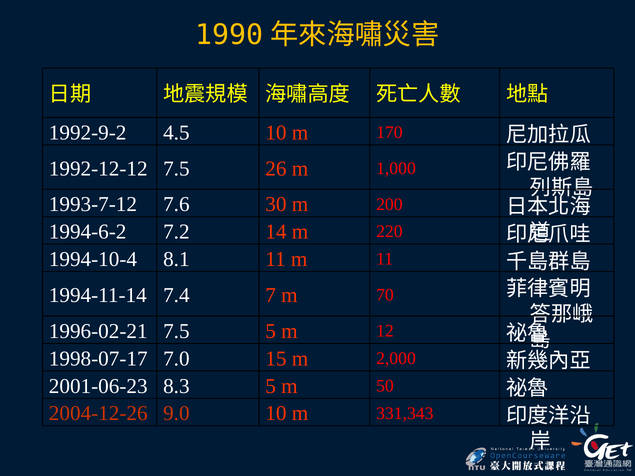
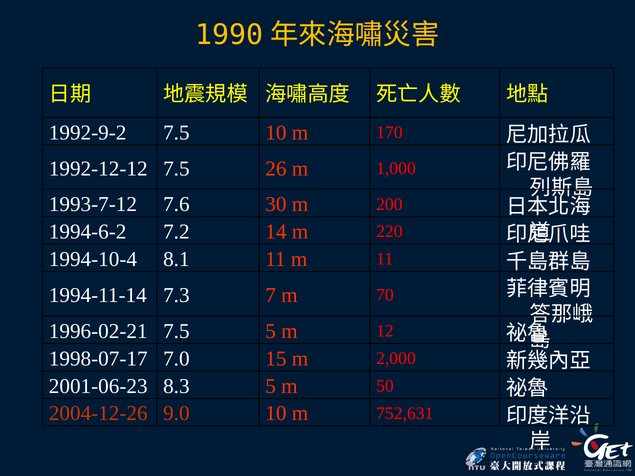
4.5: 4.5 -> 7.5 (176, 133)
7.4: 7.4 -> 7.3 (176, 295)
331,343: 331,343 -> 752,631 (405, 413)
